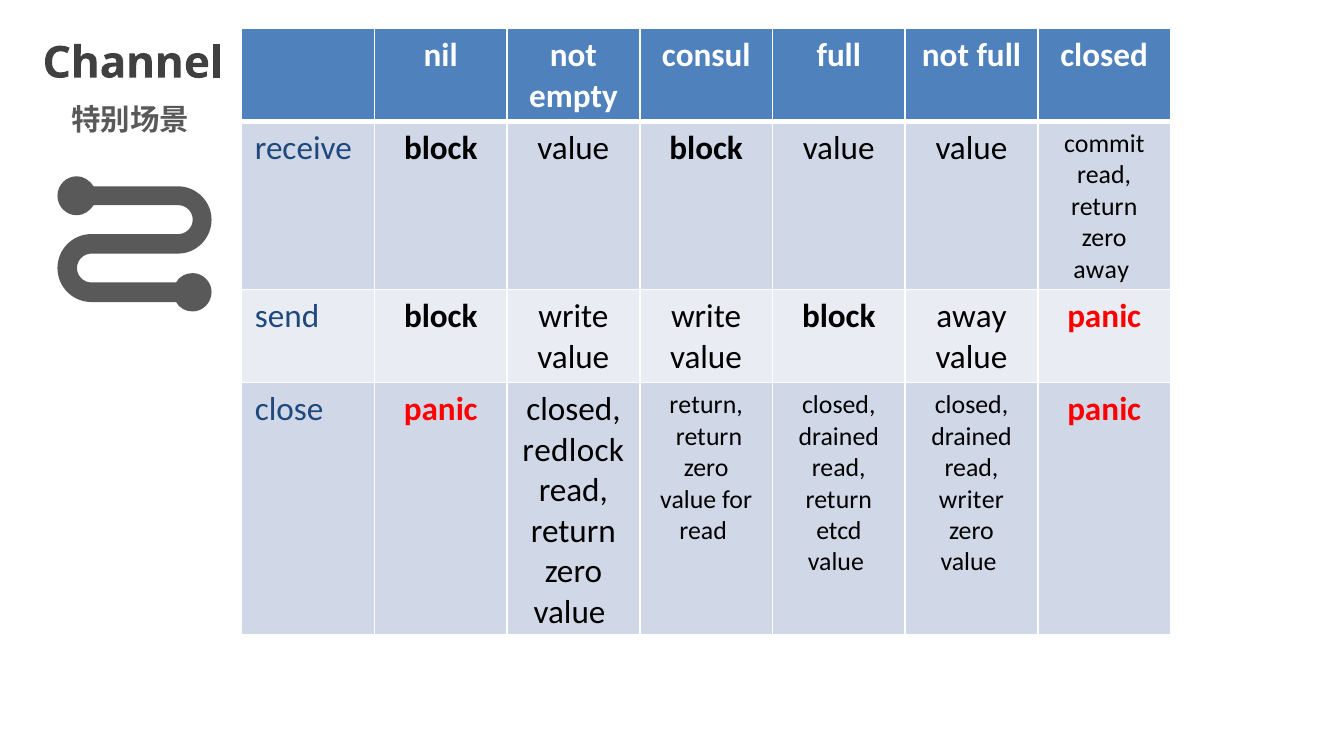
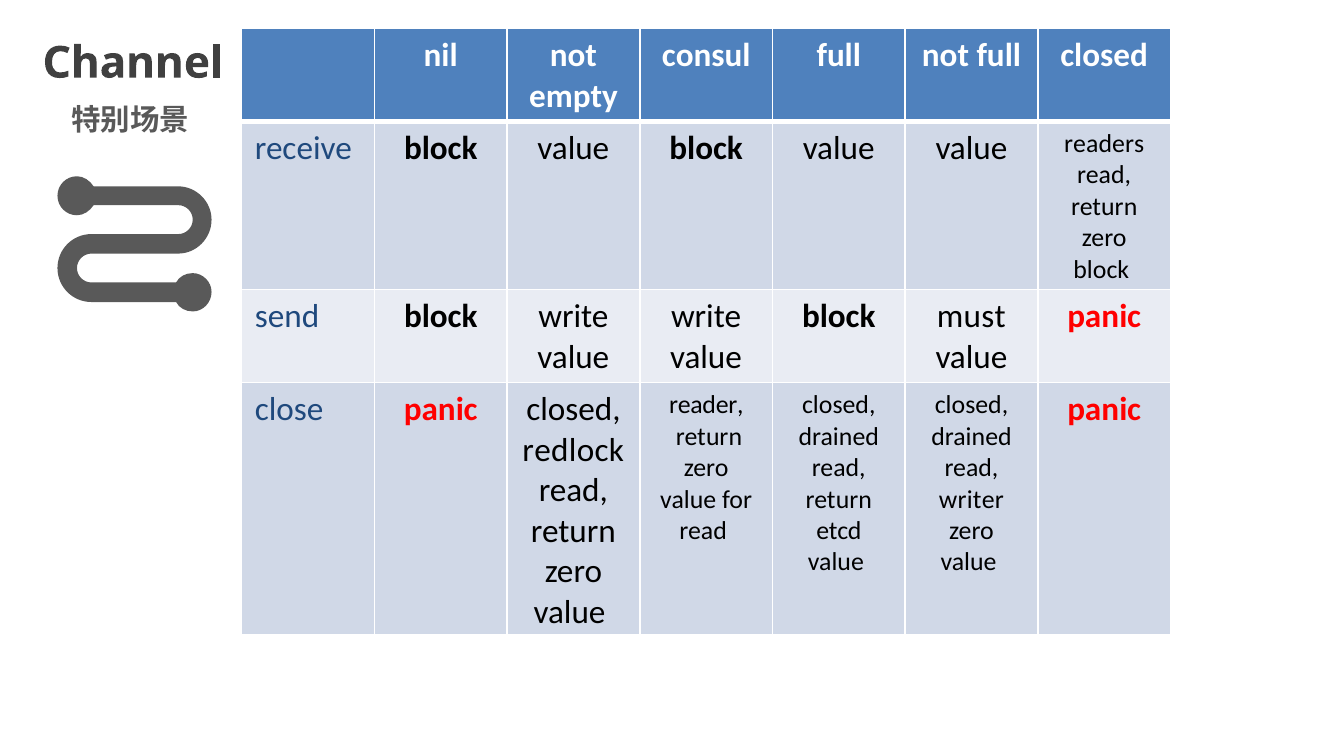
commit: commit -> readers (1104, 144)
away: away -> block (1101, 270)
block away: away -> must (971, 317)
return: return -> reader (706, 405)
